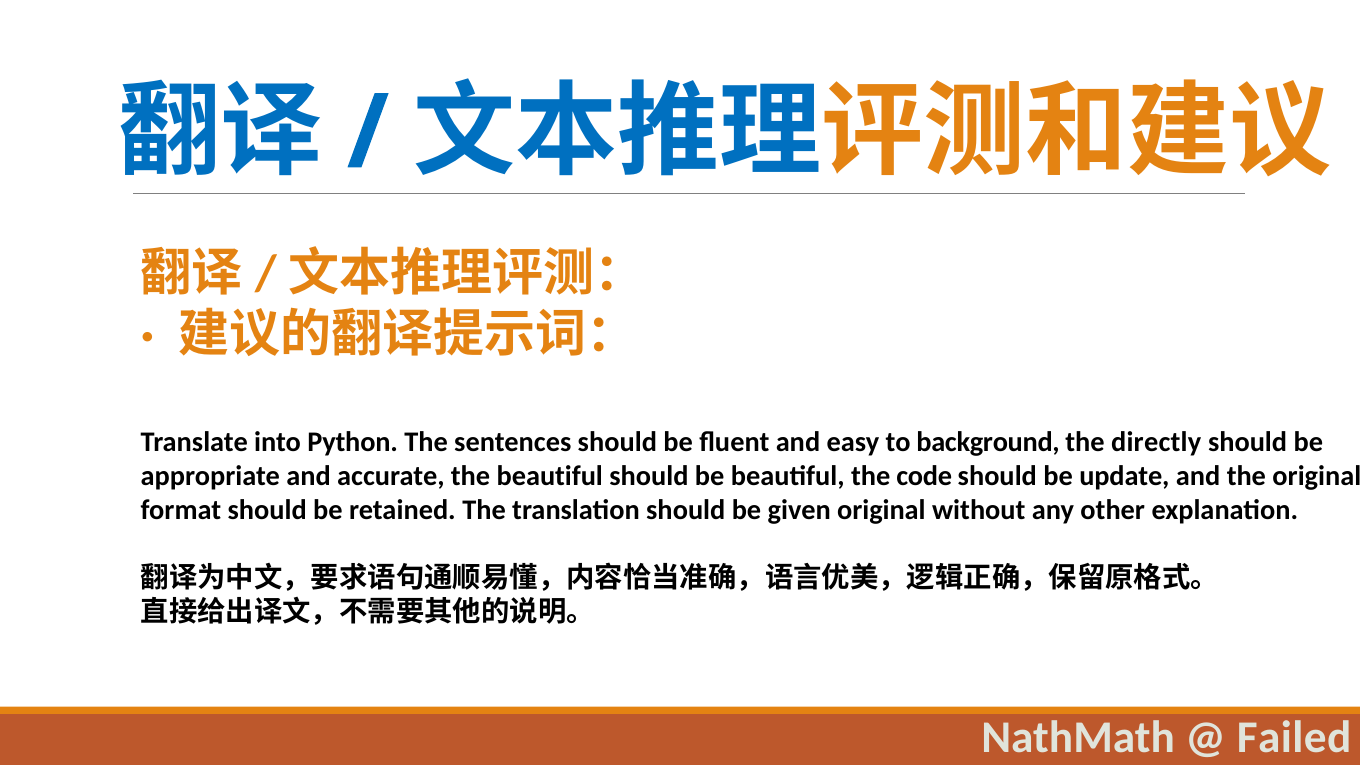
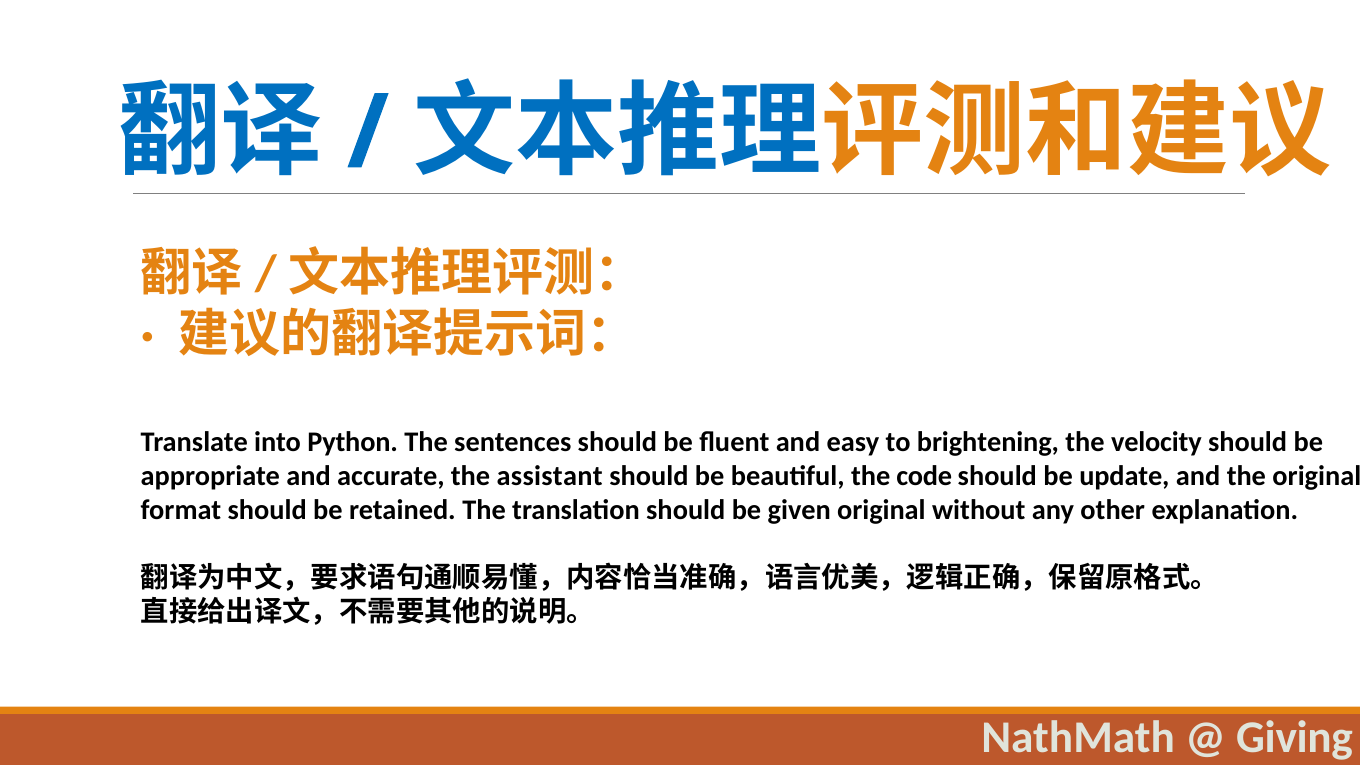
background: background -> brightening (988, 442)
directly: directly -> velocity (1156, 442)
the beautiful: beautiful -> assistant (550, 476)
Failed: Failed -> Giving (1295, 737)
